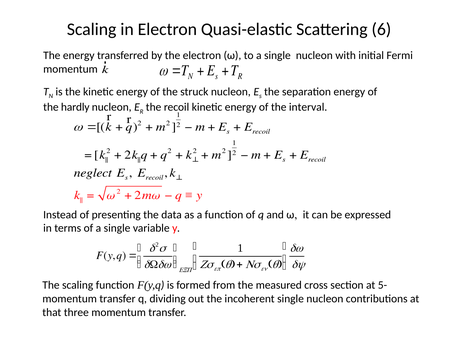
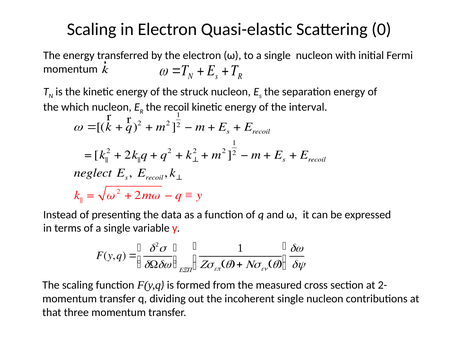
6: 6 -> 0 (381, 29)
hardly: hardly -> which (75, 107)
5-: 5- -> 2- (382, 285)
